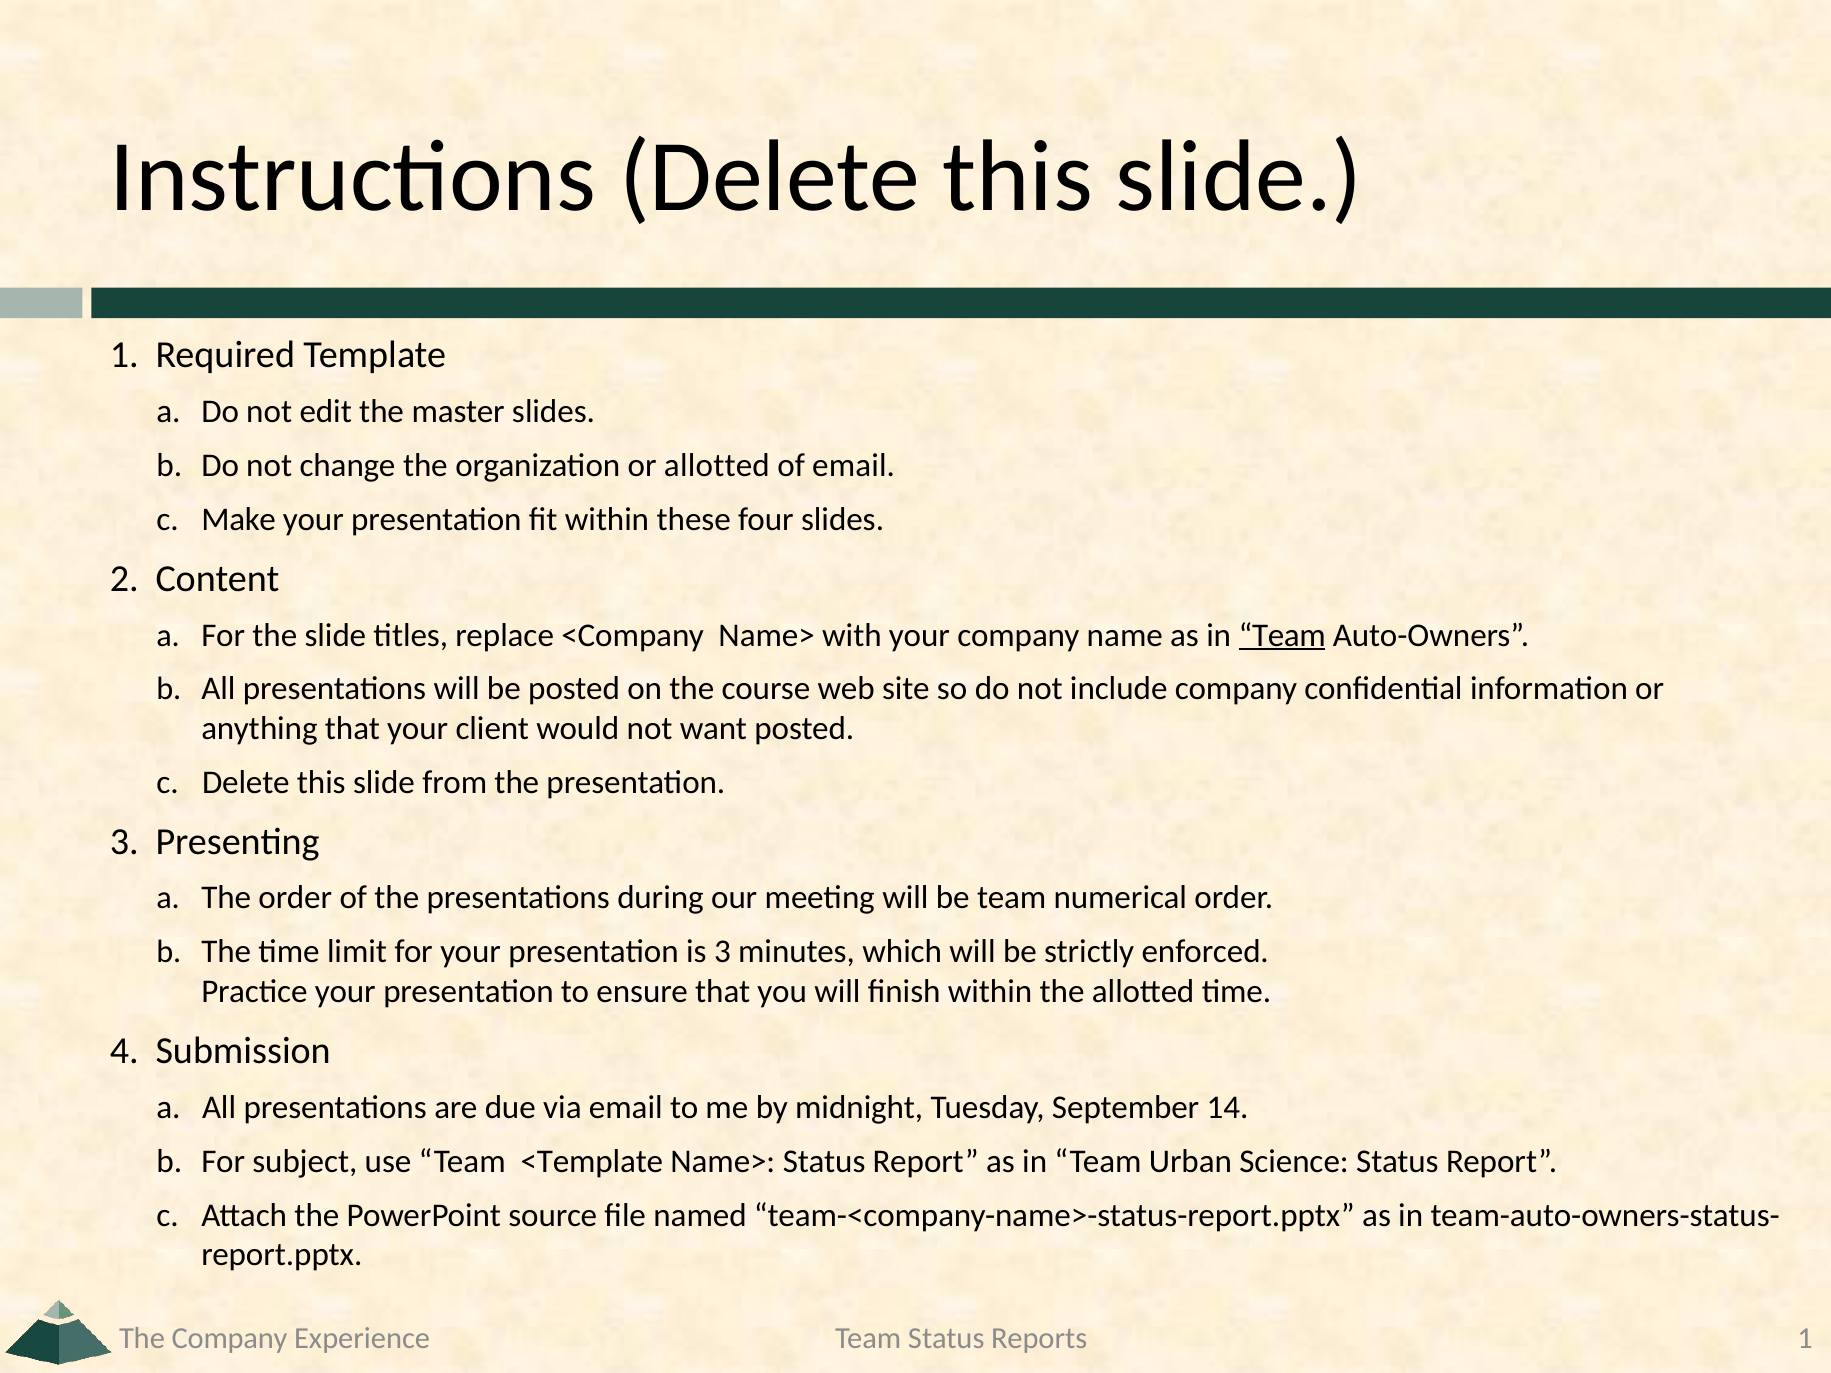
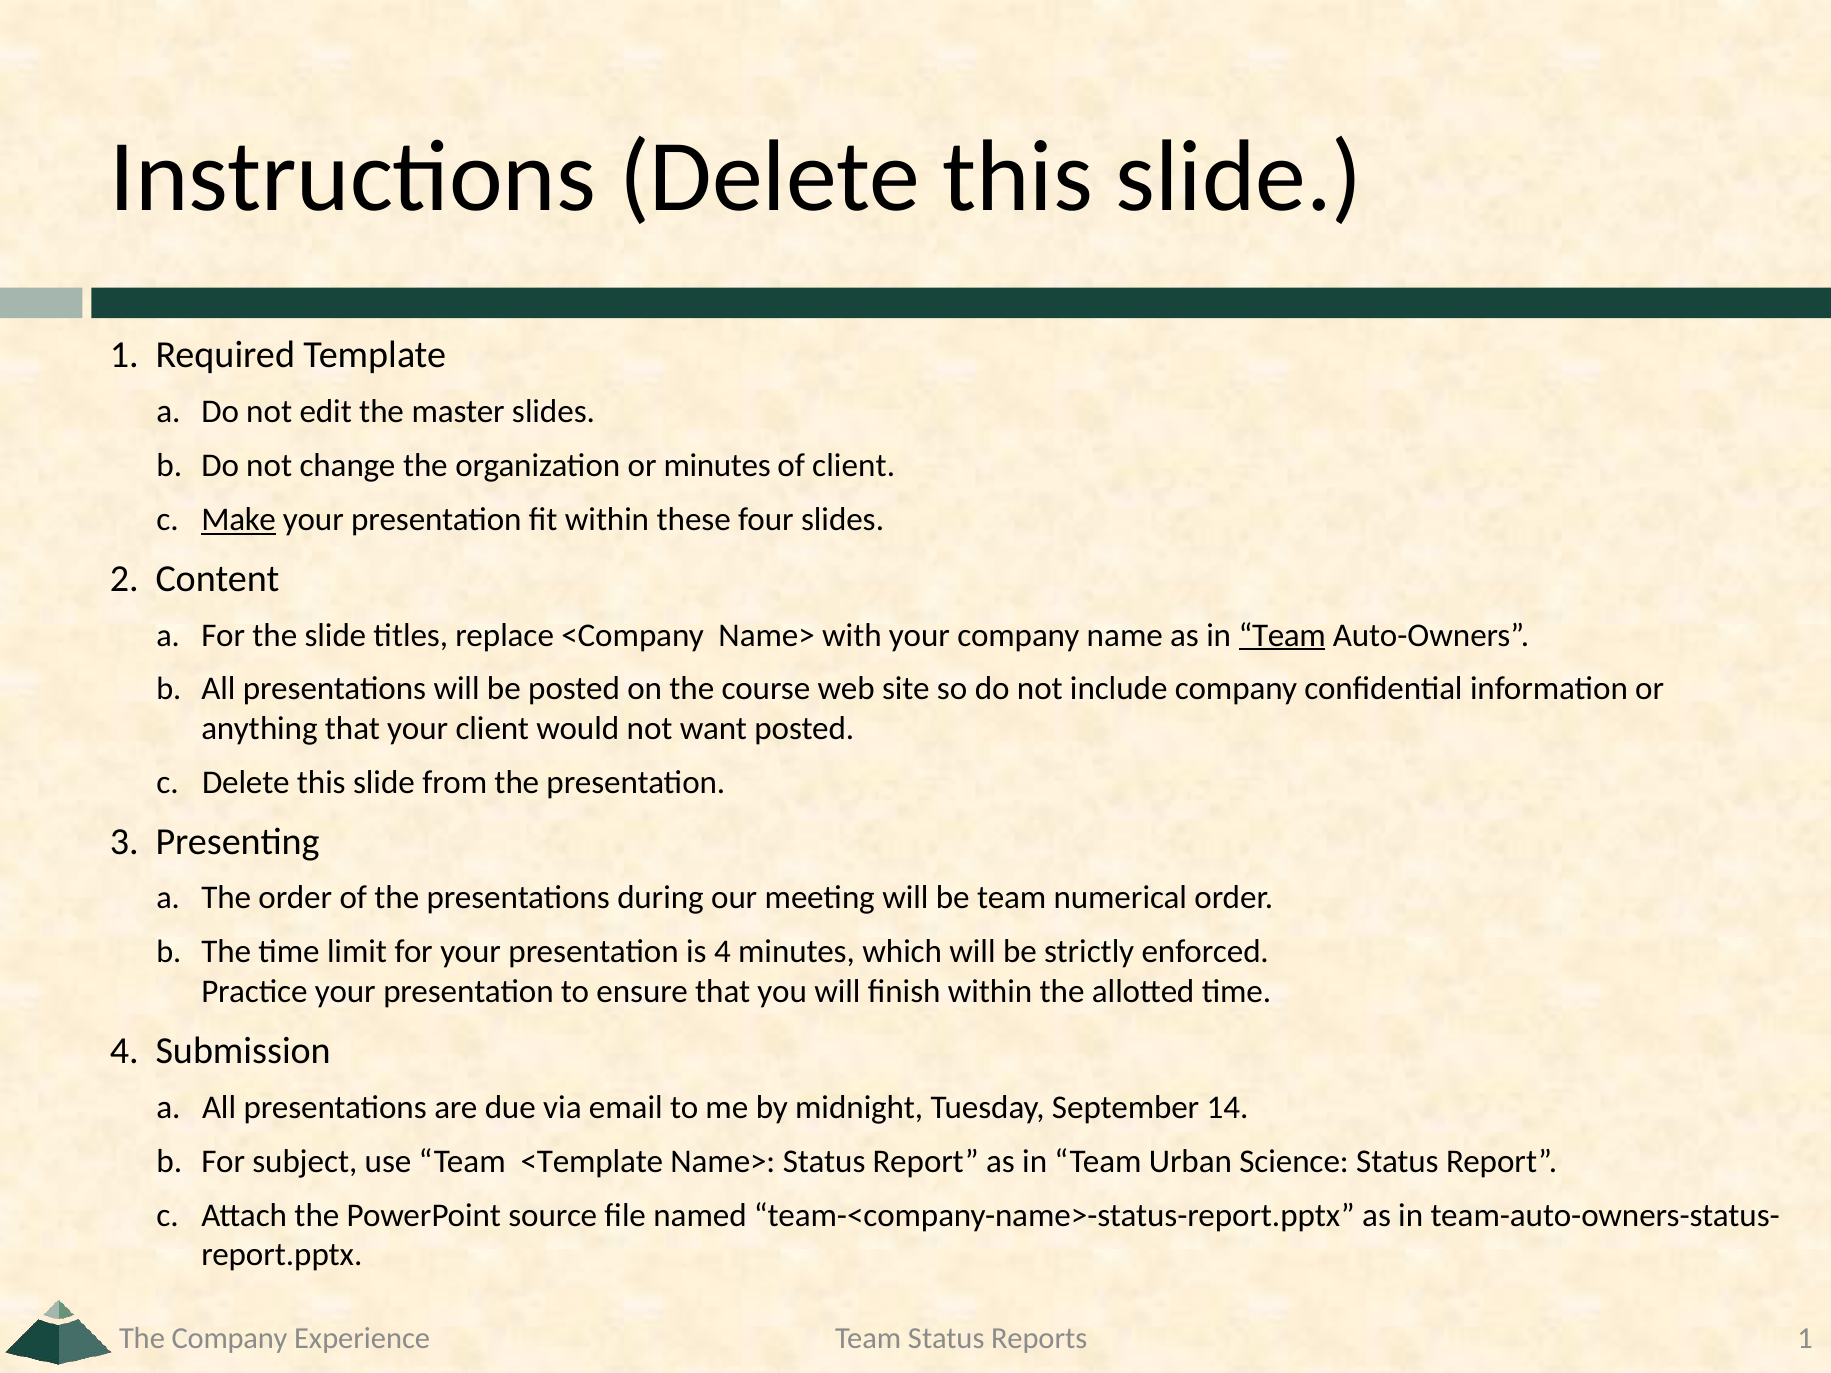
or allotted: allotted -> minutes (717, 466)
of email: email -> client (854, 466)
Make underline: none -> present (239, 520)
is 3: 3 -> 4 (722, 952)
